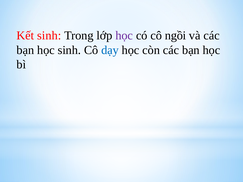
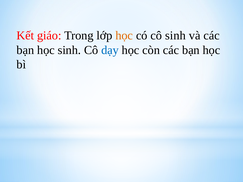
Kết sinh: sinh -> giáo (49, 35)
học colour: purple -> orange (124, 35)
cô ngồi: ngồi -> sinh (175, 35)
